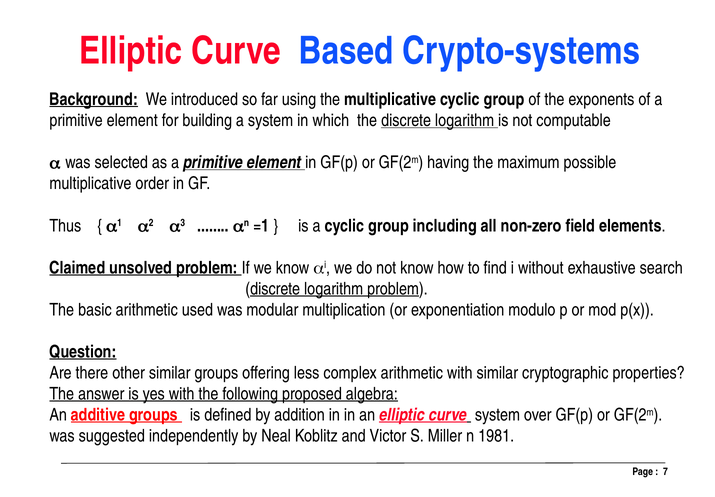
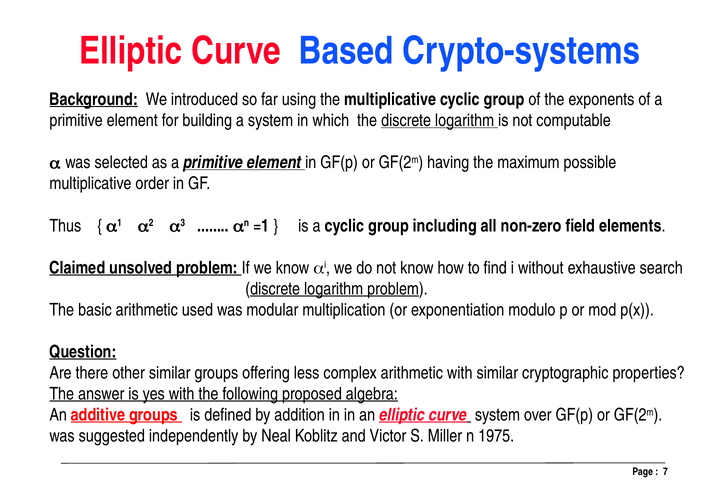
1981: 1981 -> 1975 (496, 436)
